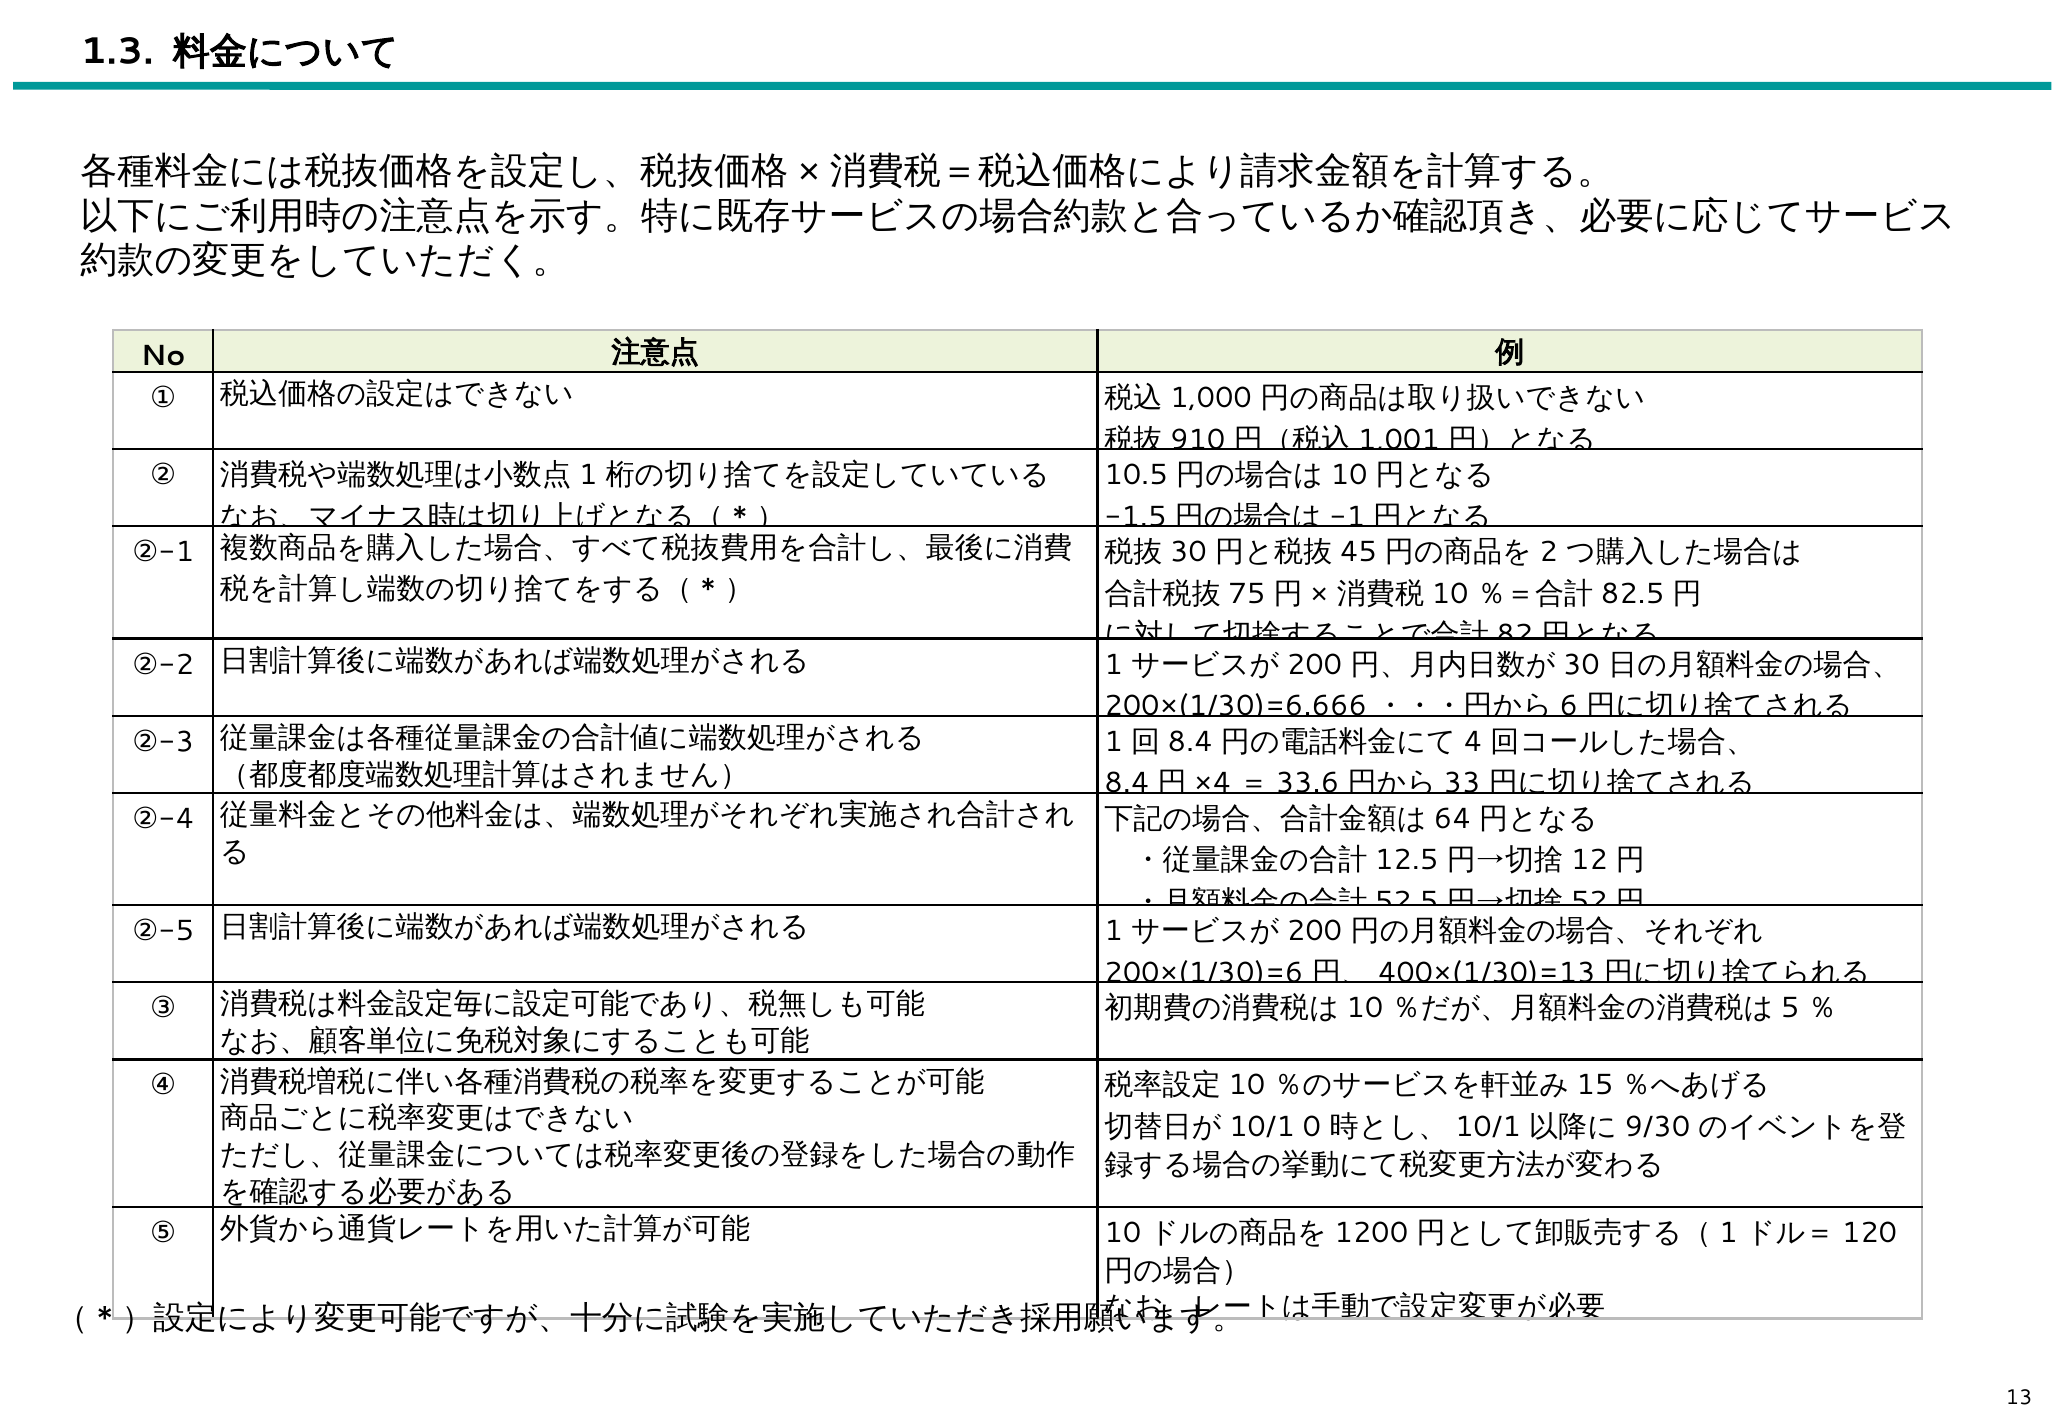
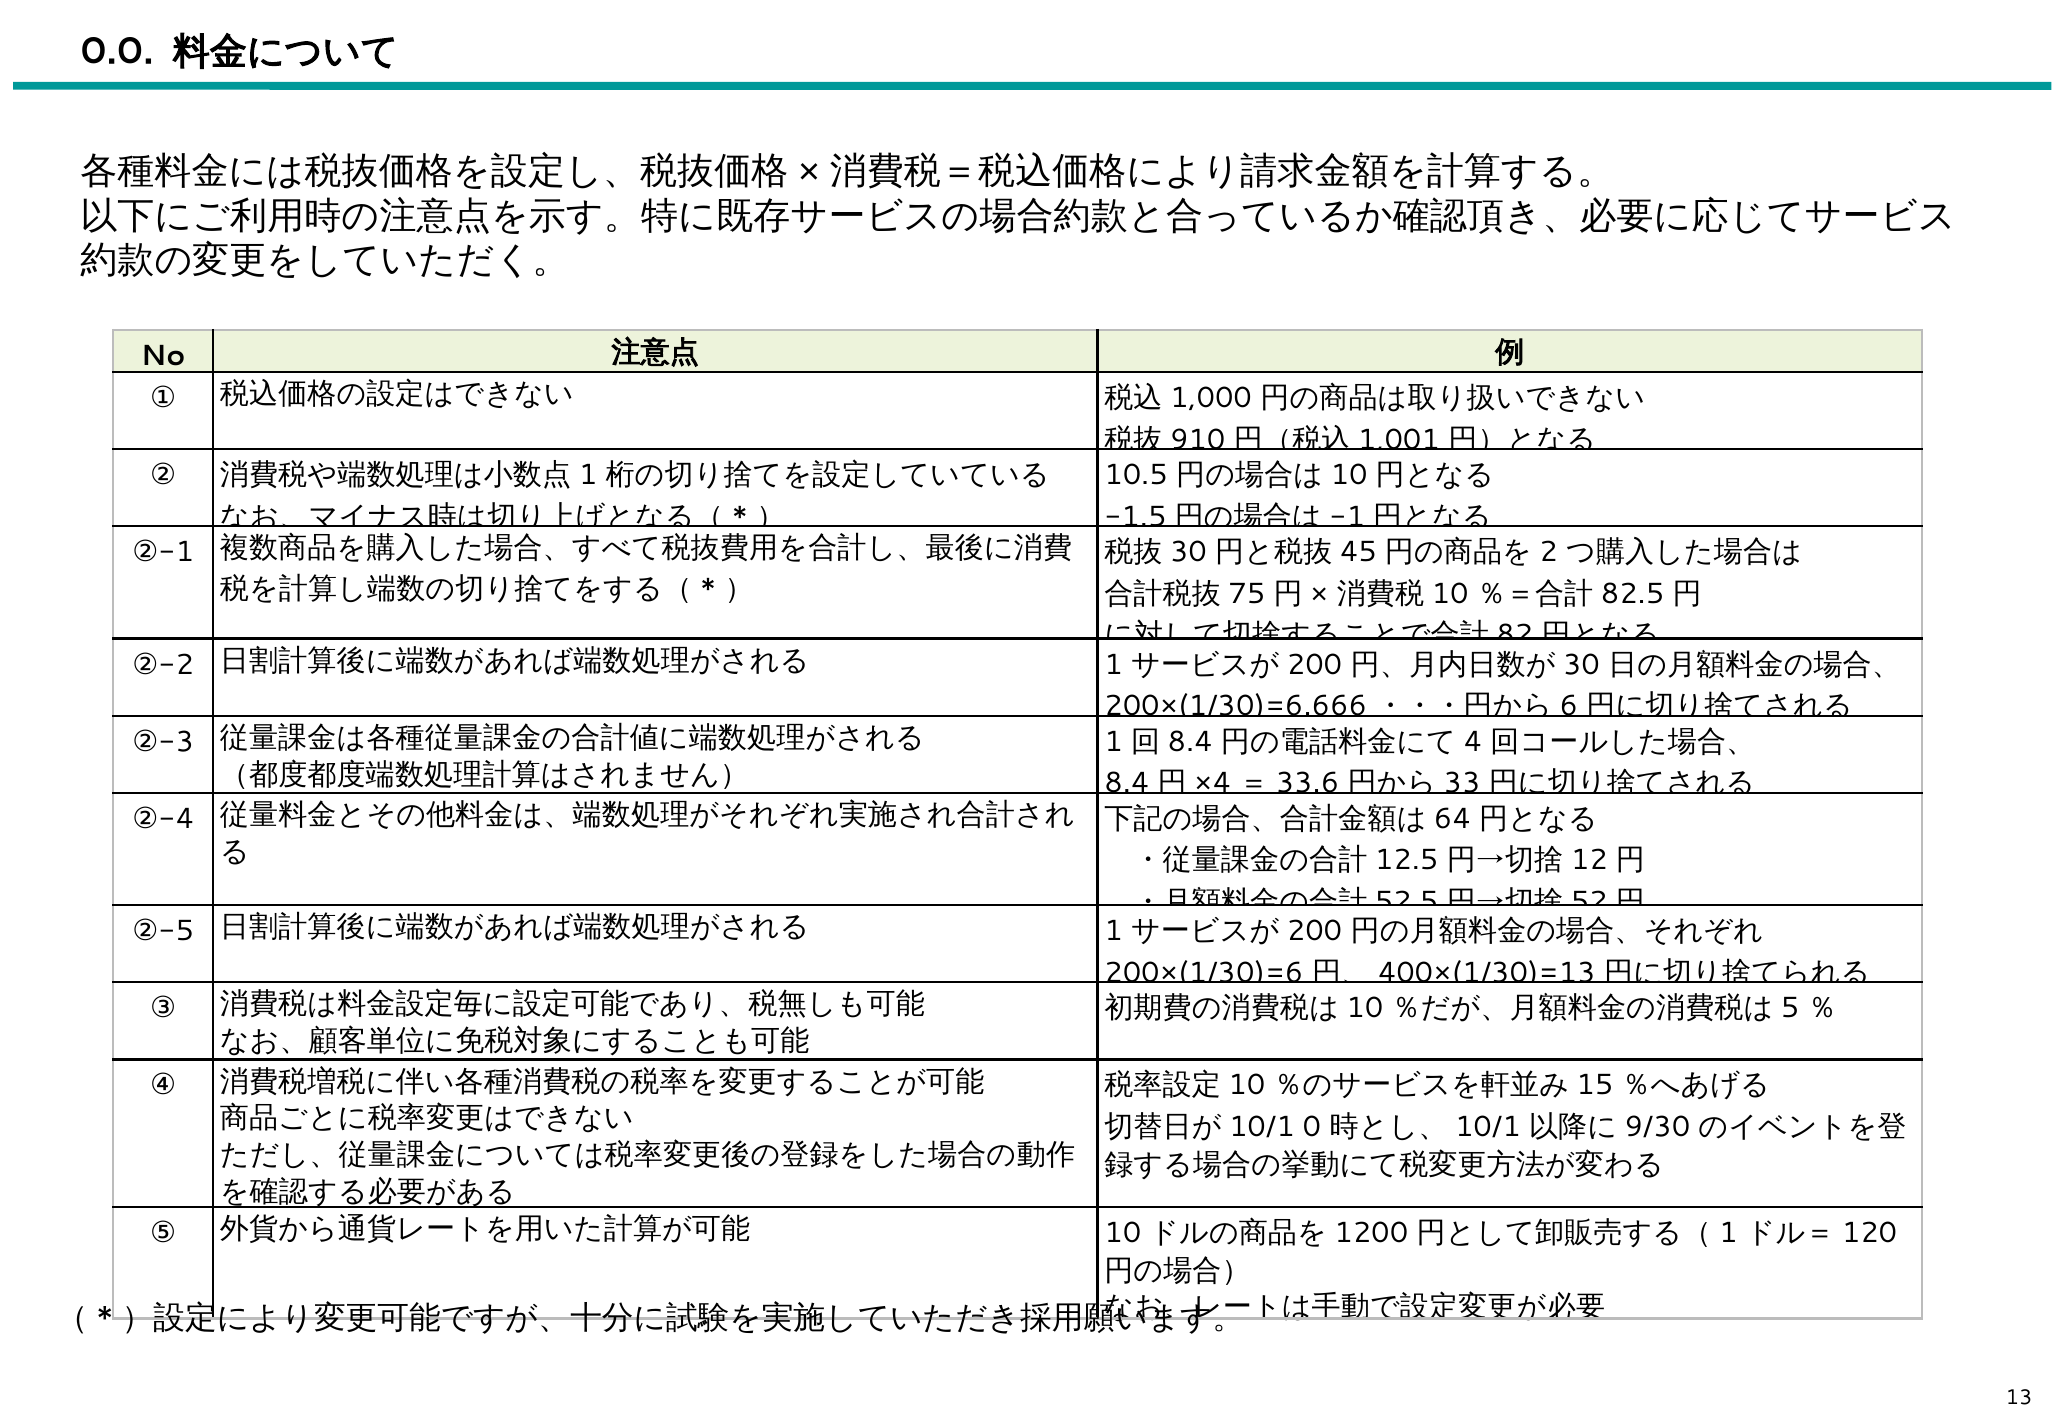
1.3: 1.3 -> 0.0 (117, 51)
